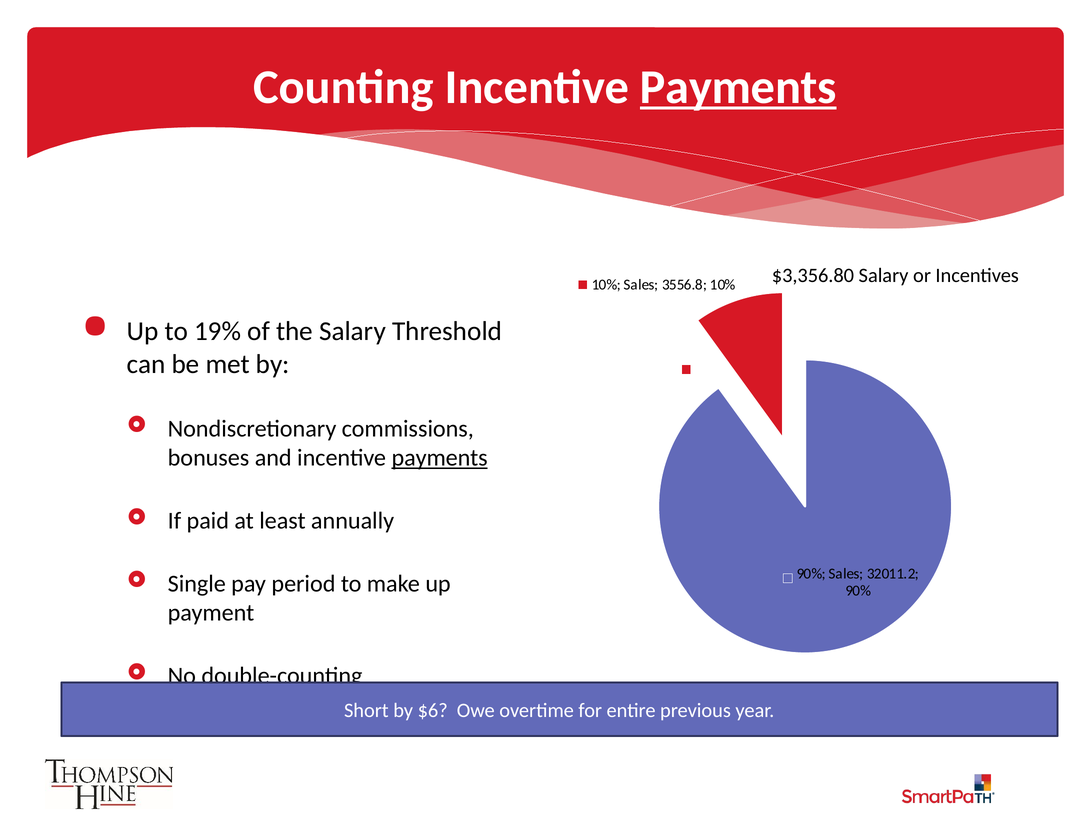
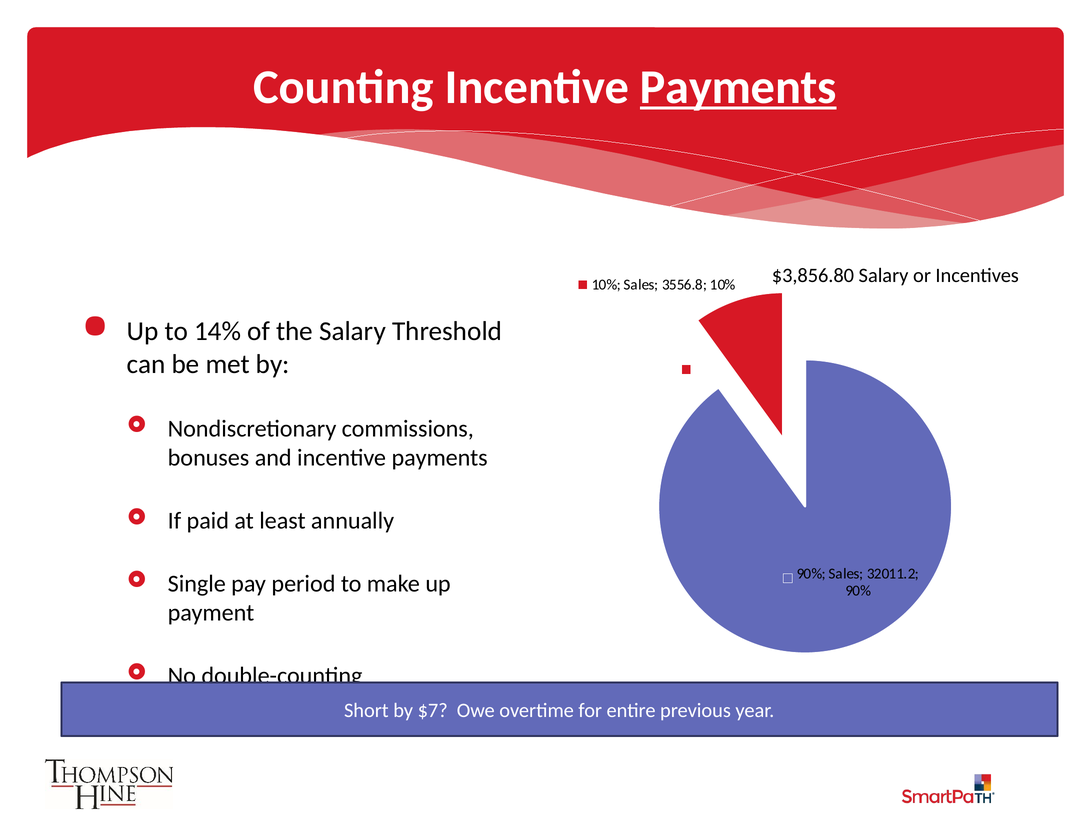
$3,356.80: $3,356.80 -> $3,856.80 (813, 275)
19%: 19% -> 14% (218, 331)
payments underline: present -> none (440, 458)
$6: $6 -> $7 (433, 710)
